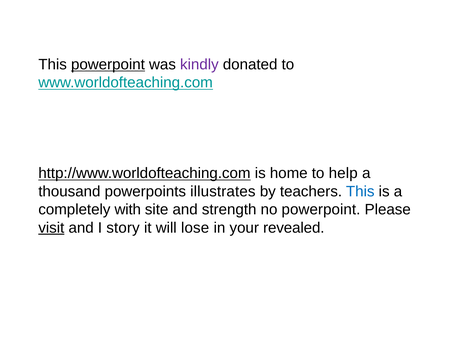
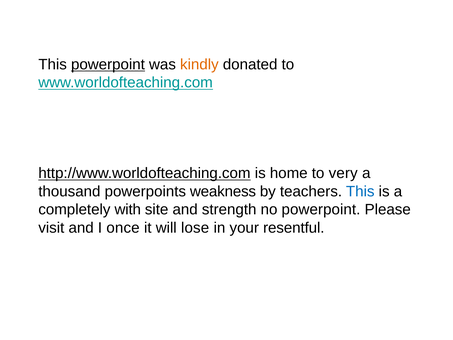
kindly colour: purple -> orange (199, 64)
help: help -> very (343, 173)
illustrates: illustrates -> weakness (223, 191)
visit underline: present -> none (51, 228)
story: story -> once (123, 228)
revealed: revealed -> resentful (294, 228)
